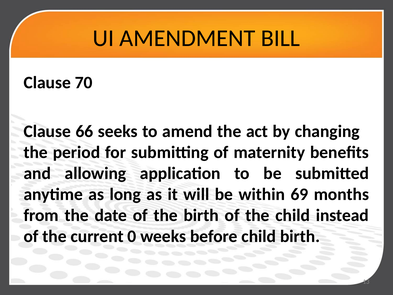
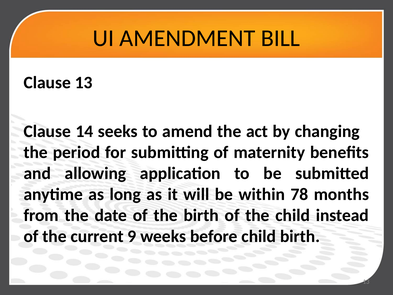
Clause 70: 70 -> 13 (84, 82)
66: 66 -> 14 (84, 131)
69: 69 -> 78 (299, 194)
0: 0 -> 9 (132, 236)
